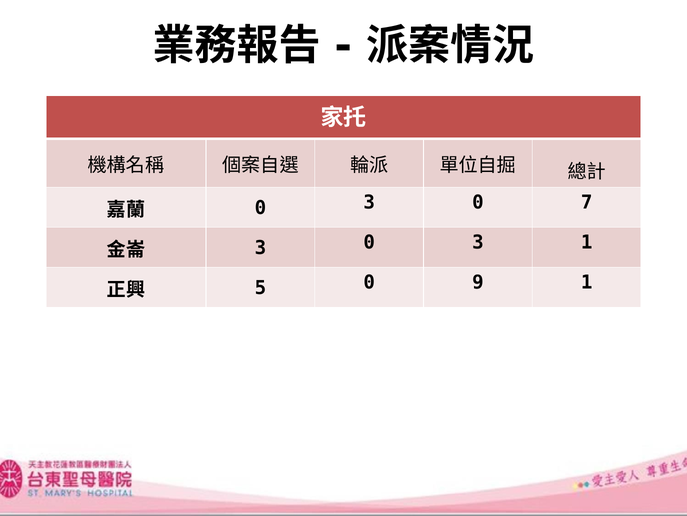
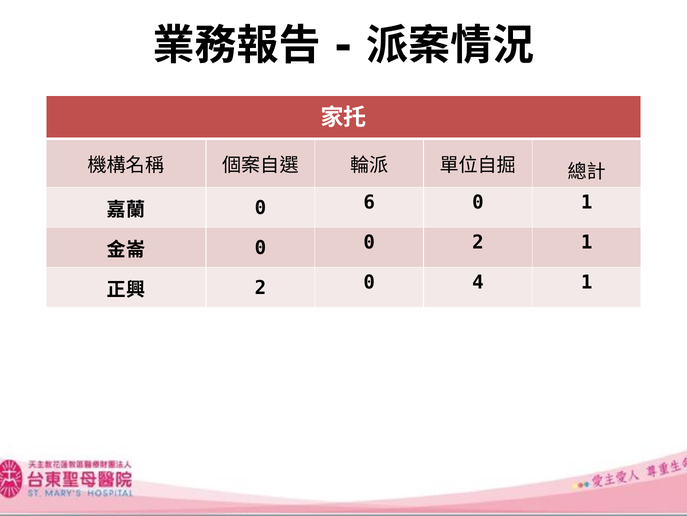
3: 3 -> 6 (369, 202)
0 7: 7 -> 1 (587, 202)
3: 3 -> 0 (260, 248)
3: 3 -> 2 (478, 242)
5: 5 -> 2 (260, 288)
9: 9 -> 4 (478, 282)
